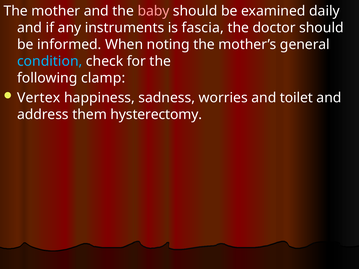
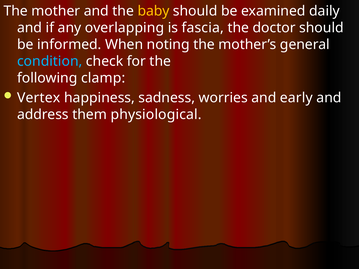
baby colour: pink -> yellow (153, 11)
instruments: instruments -> overlapping (124, 28)
toilet: toilet -> early (296, 98)
hysterectomy: hysterectomy -> physiological (156, 115)
